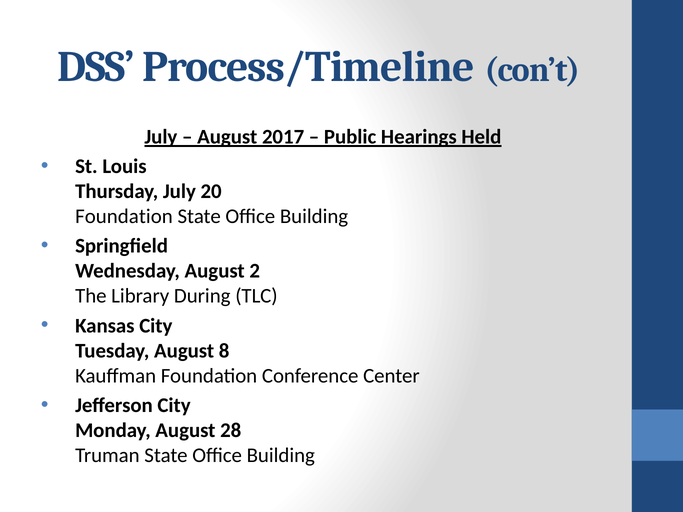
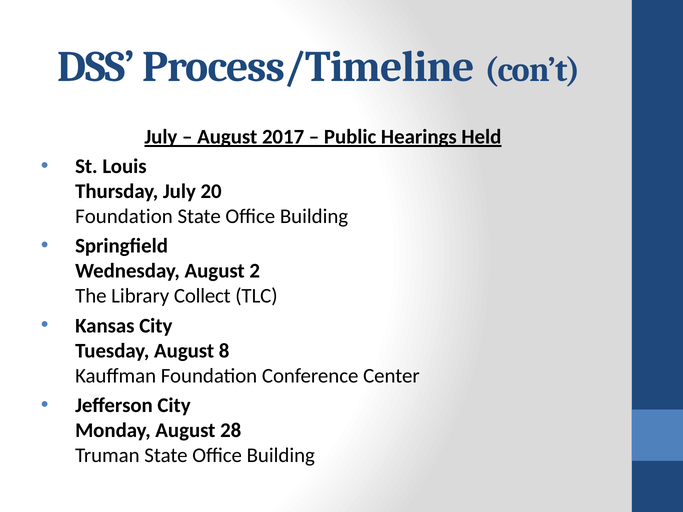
During: During -> Collect (202, 296)
